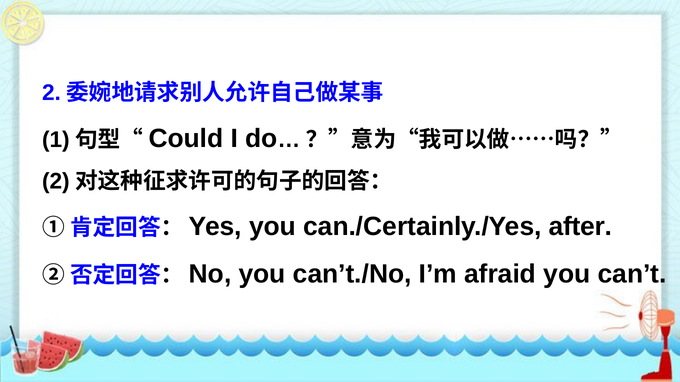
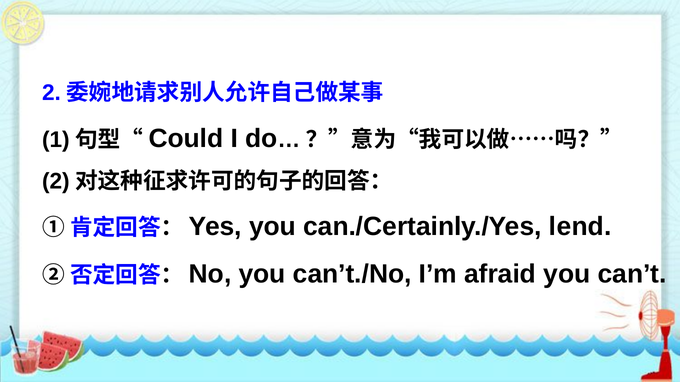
after: after -> lend (580, 227)
